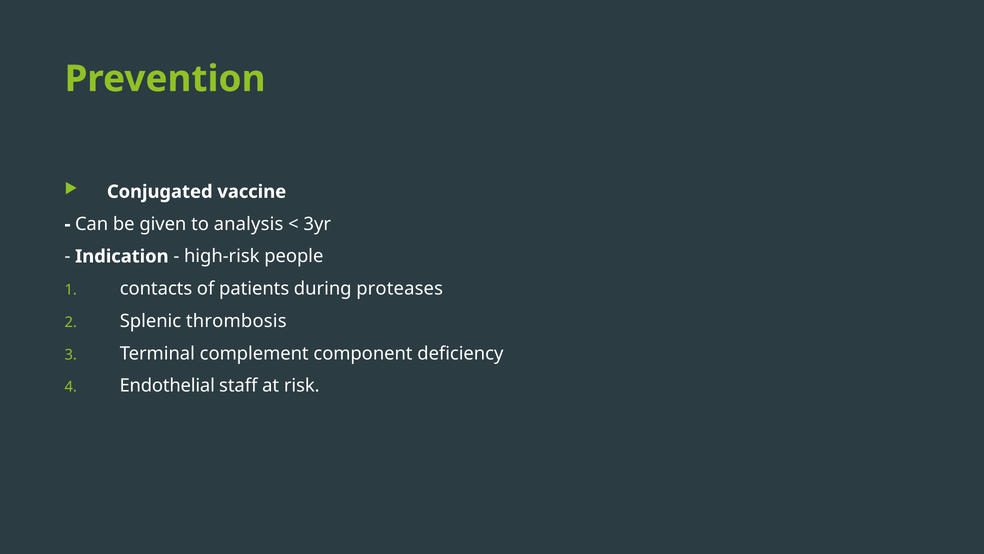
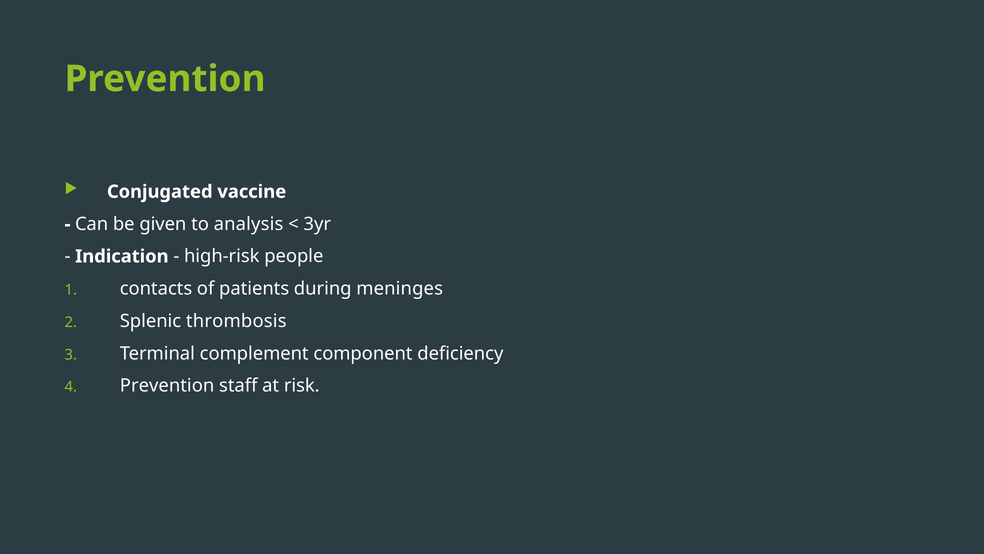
proteases: proteases -> meninges (400, 288)
Endothelial: Endothelial -> Prevention (167, 385)
